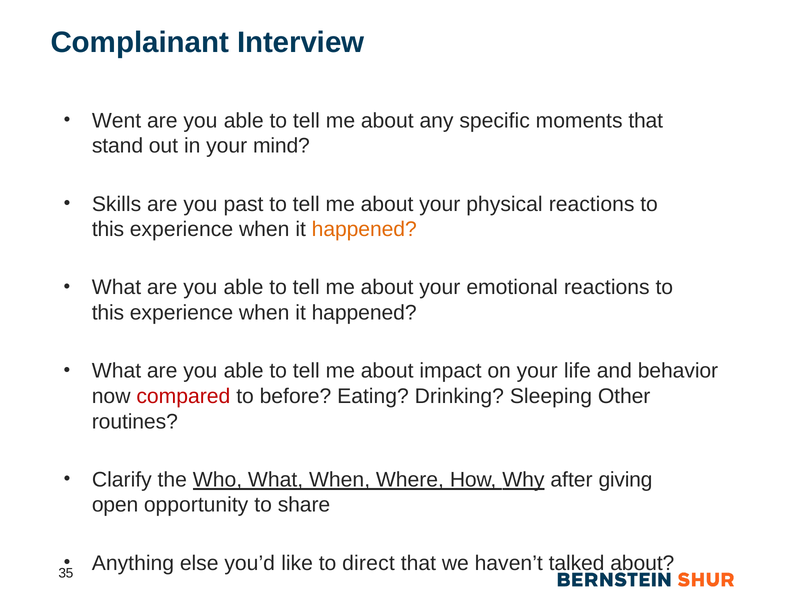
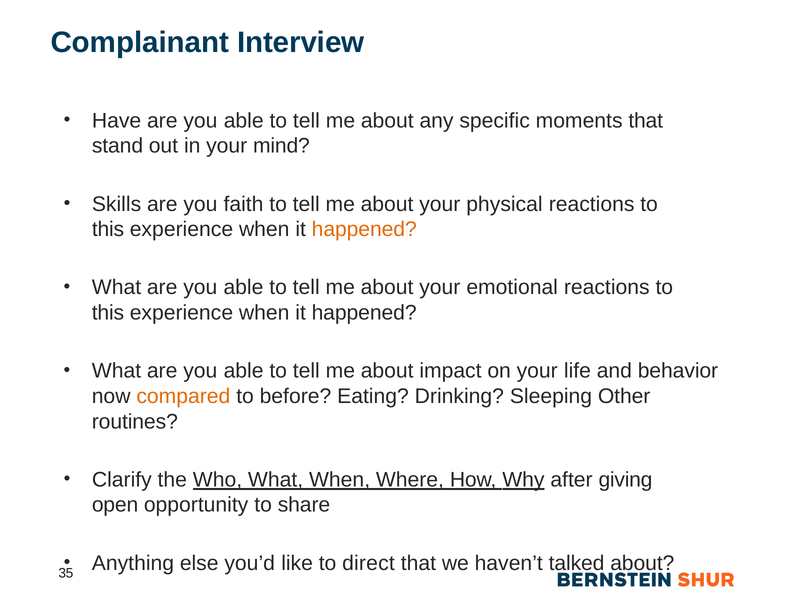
Went: Went -> Have (117, 121)
past: past -> faith (243, 204)
compared colour: red -> orange (183, 396)
